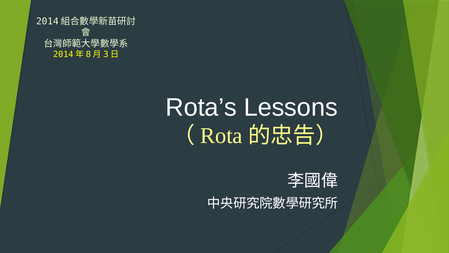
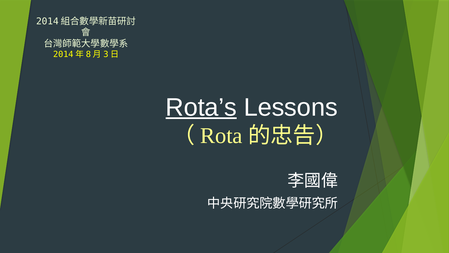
Rota’s underline: none -> present (201, 107)
